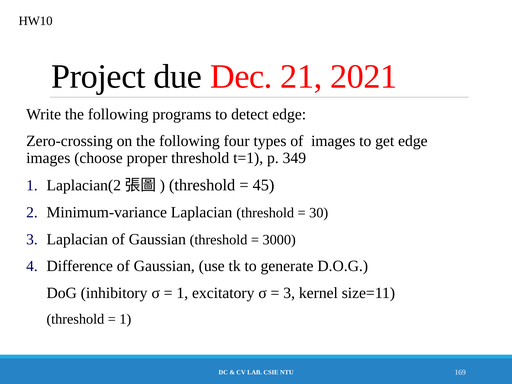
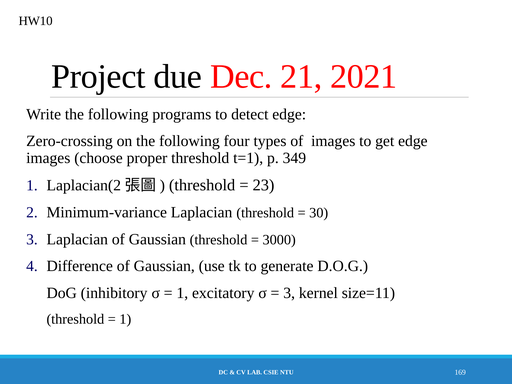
45: 45 -> 23 (264, 185)
